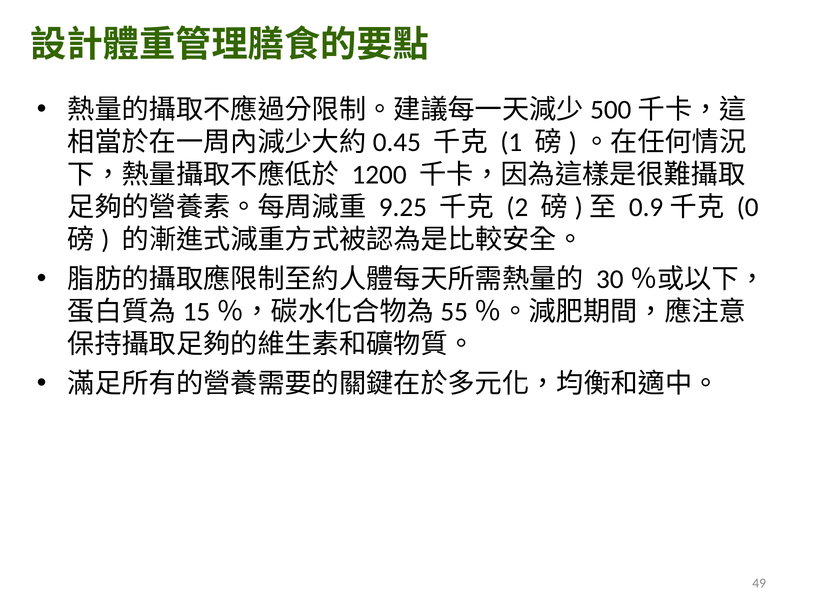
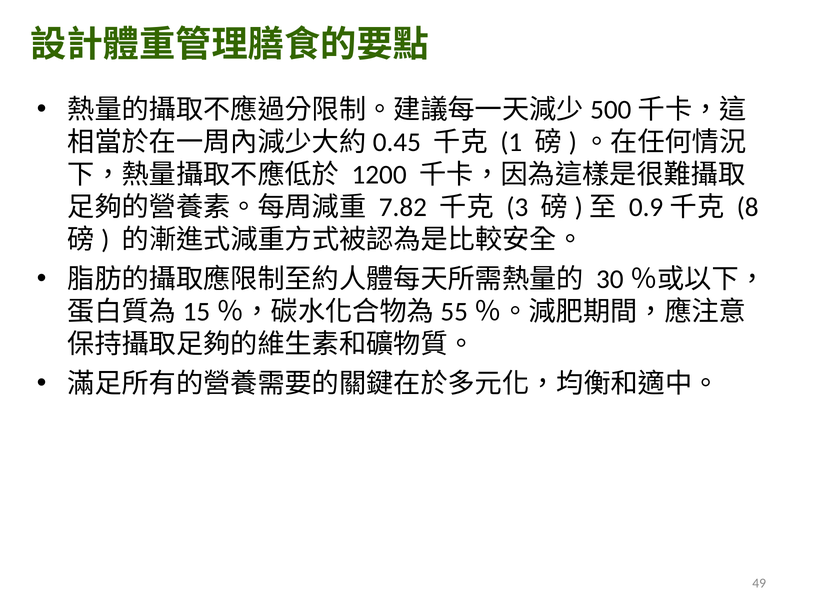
9.25: 9.25 -> 7.82 (403, 207)
2: 2 -> 3 (517, 207)
0: 0 -> 8 (748, 207)
